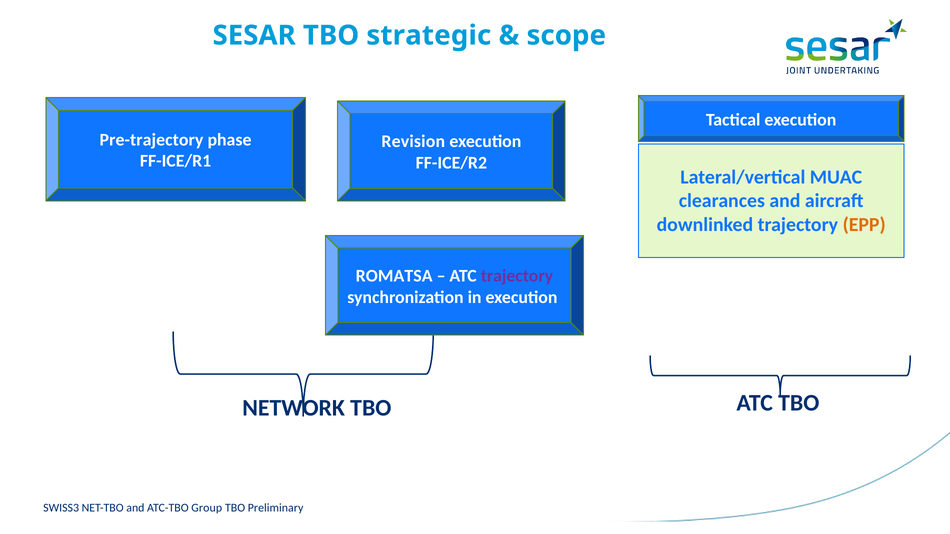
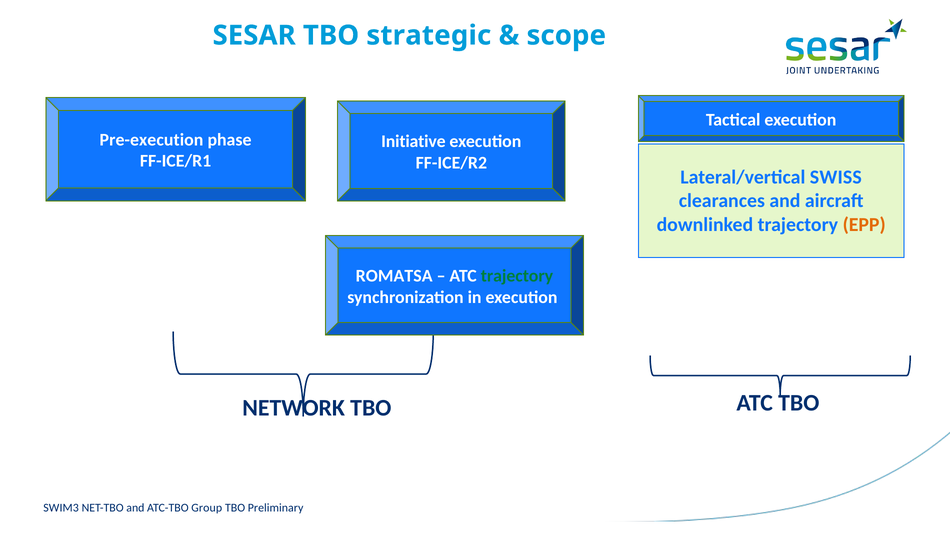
Pre-trajectory: Pre-trajectory -> Pre-execution (151, 140)
Revision: Revision -> Initiative (413, 142)
MUAC: MUAC -> SWISS (836, 177)
trajectory colour: purple -> green (517, 276)
SWISS3: SWISS3 -> SWIM3 (61, 508)
